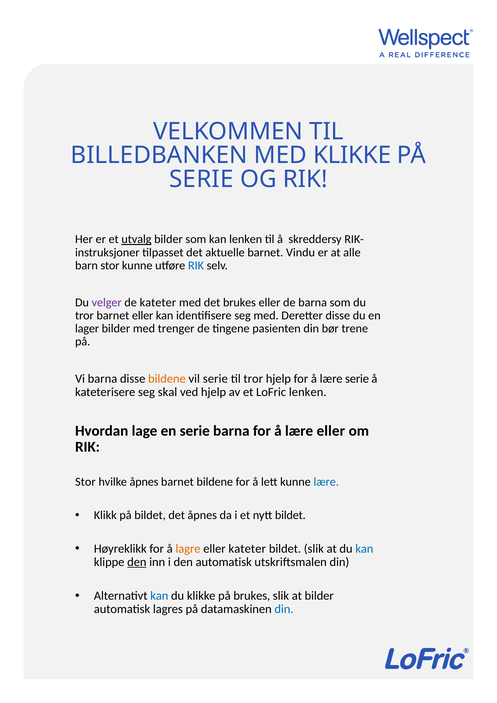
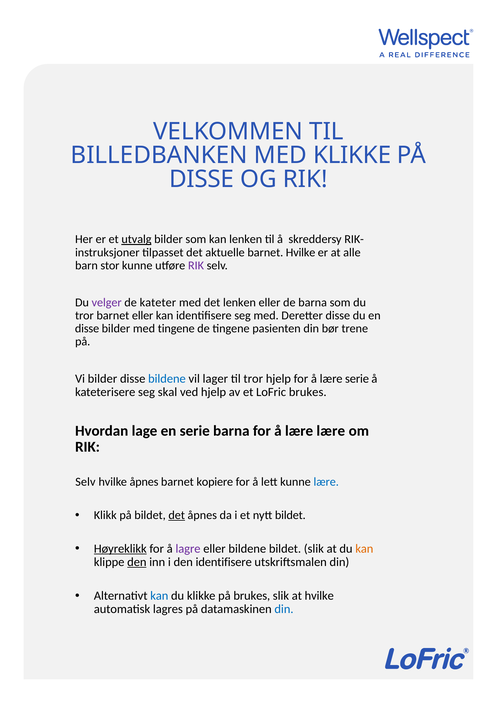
SERIE: SERIE -> DISSE (202, 179)
barnet Vindu: Vindu -> Hvilke (301, 252)
RIK colour: blue -> purple (196, 265)
det brukes: brukes -> lenken (239, 302)
lager: lager -> disse (87, 328)
med trenger: trenger -> tingene (176, 328)
Vi barna: barna -> bilder (102, 379)
bildene colour: orange -> blue (167, 379)
vil serie: serie -> lager (215, 379)
LoFric lenken: lenken -> brukes (308, 392)
lære eller: eller -> lære (331, 431)
Stor: Stor -> Selv (85, 482)
barnet bildene: bildene -> kopiere (215, 482)
det underline: none -> present (177, 515)
Høyreklikk underline: none -> present (120, 549)
lagre colour: orange -> purple (188, 549)
eller kateter: kateter -> bildene (247, 549)
kan colour: blue -> orange (364, 549)
den automatisk: automatisk -> identifisere (224, 562)
at bilder: bilder -> hvilke (319, 596)
